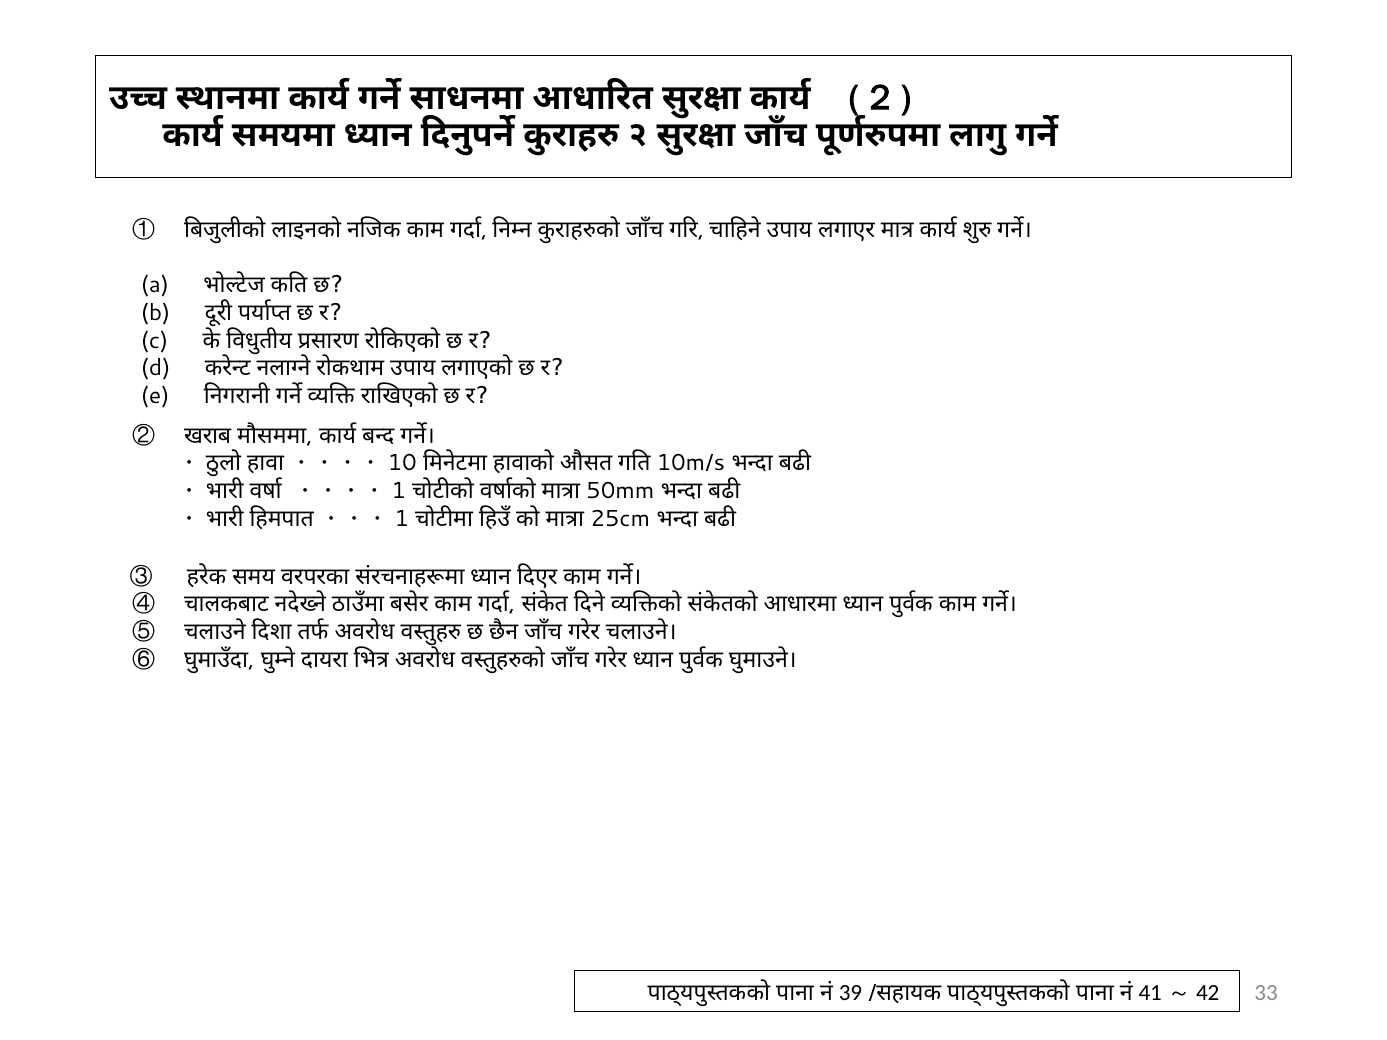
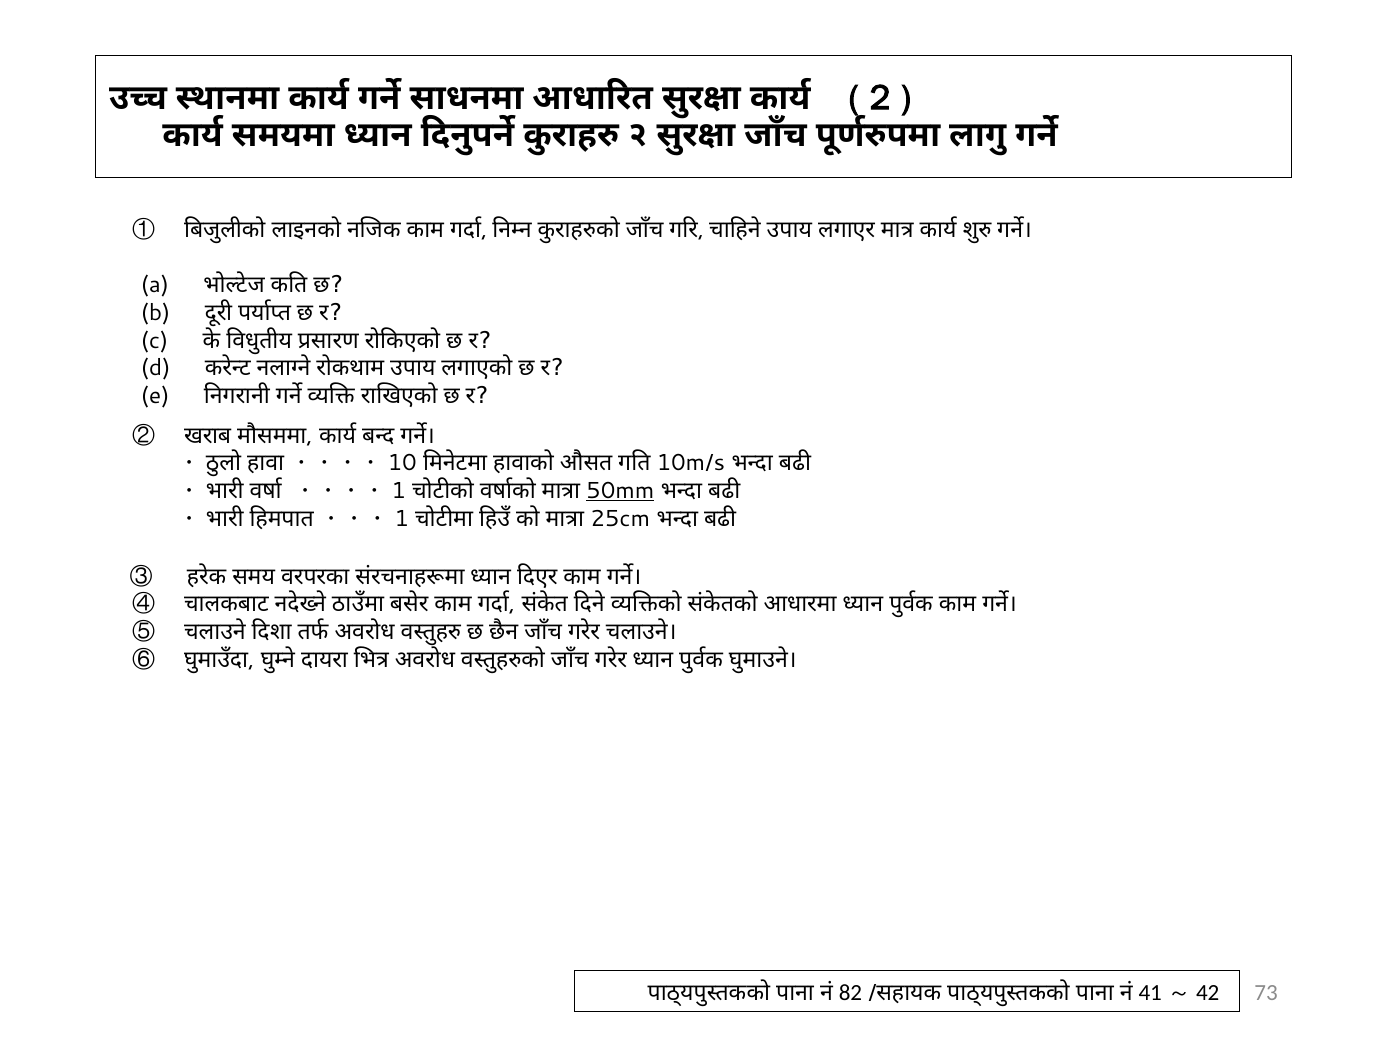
50mm underline: none -> present (620, 491)
39: 39 -> 82 (850, 993)
33: 33 -> 73 (1266, 993)
